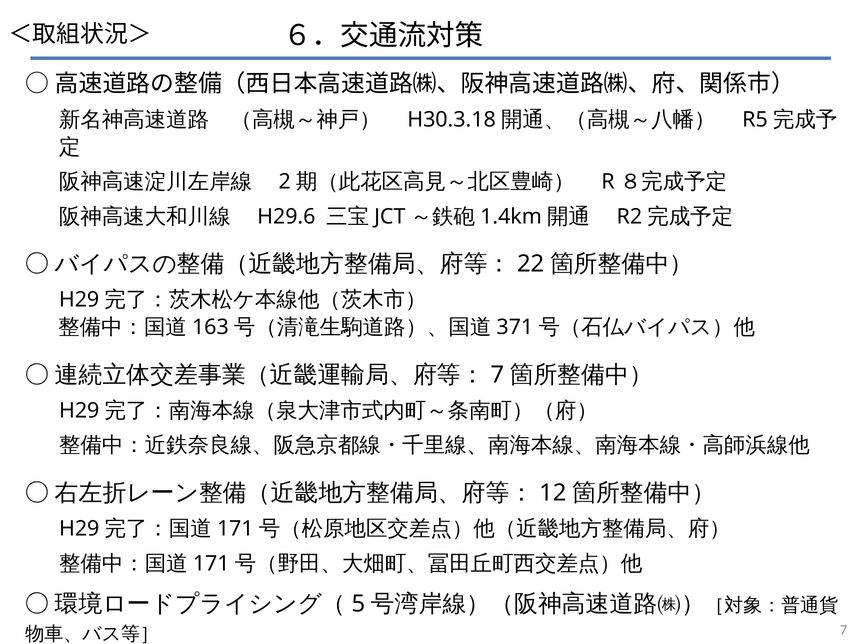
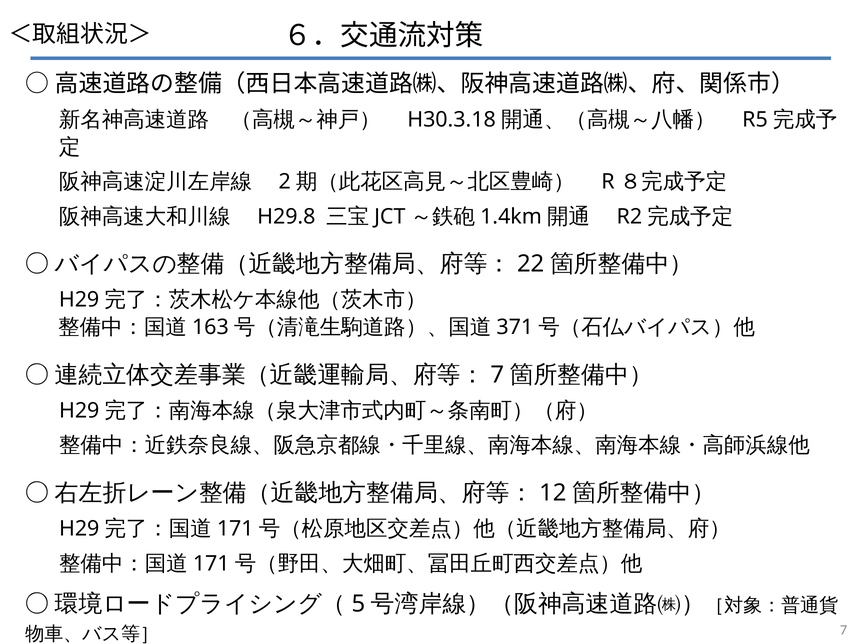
H29.6: H29.6 -> H29.8 (286, 216)
